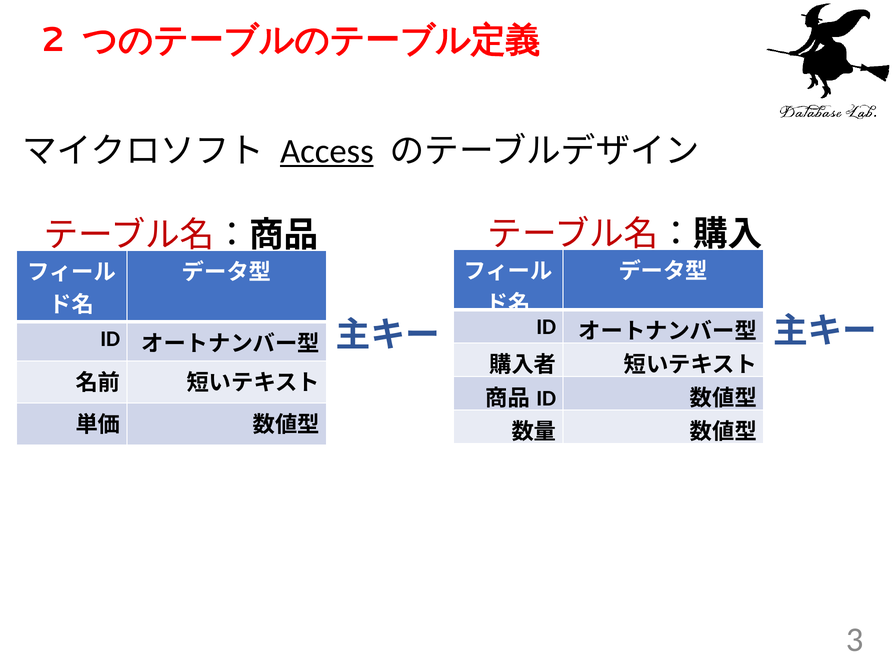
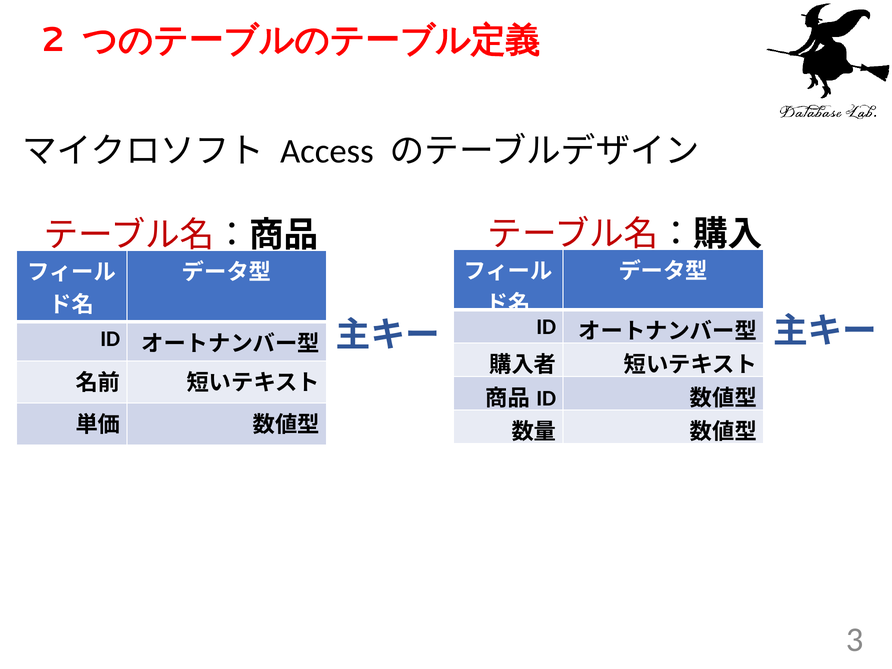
Access underline: present -> none (327, 151)
